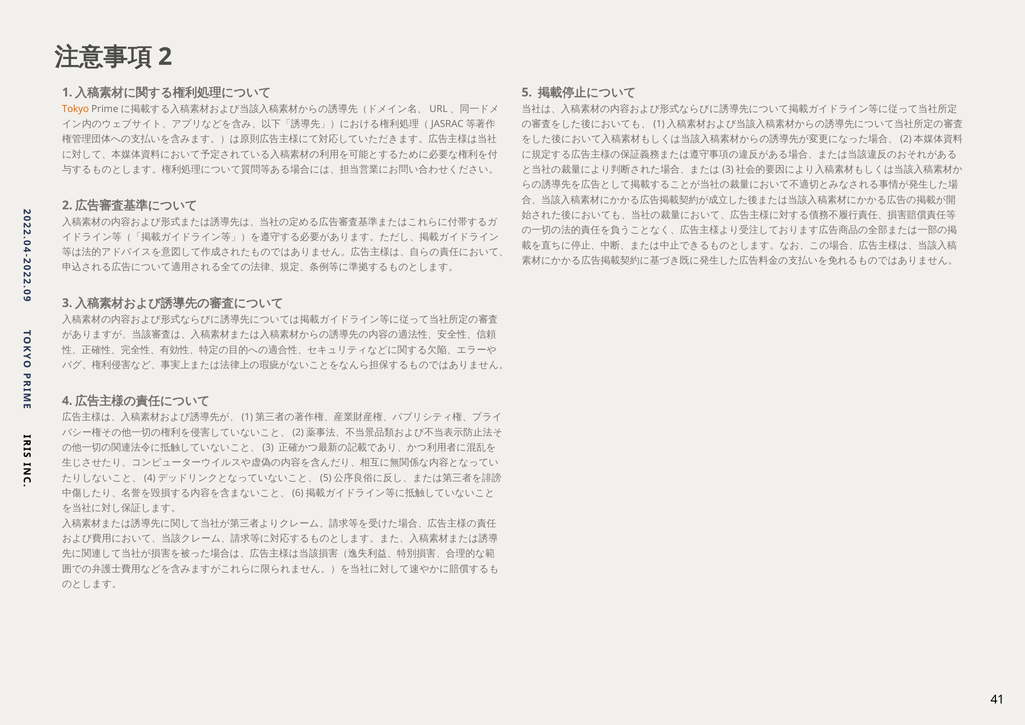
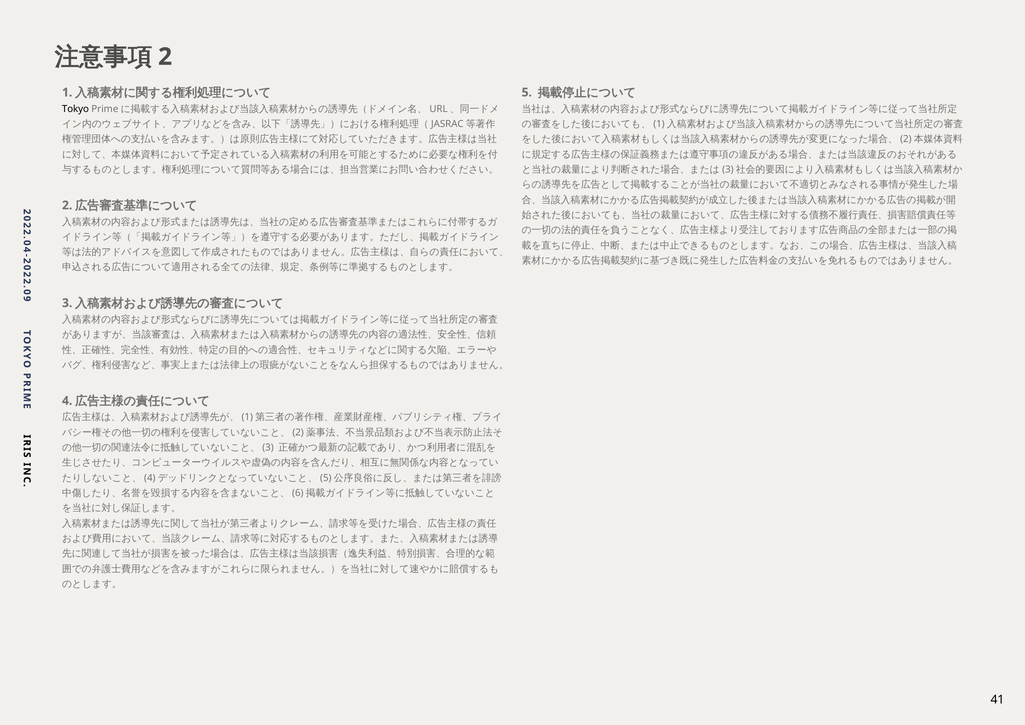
Tokyo colour: orange -> black (75, 109)
